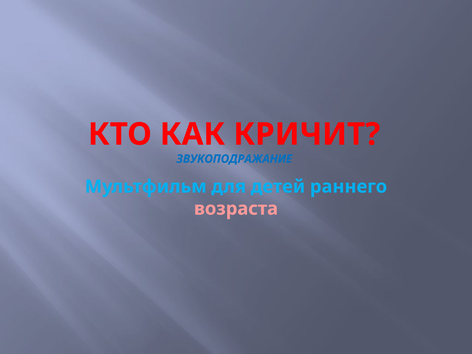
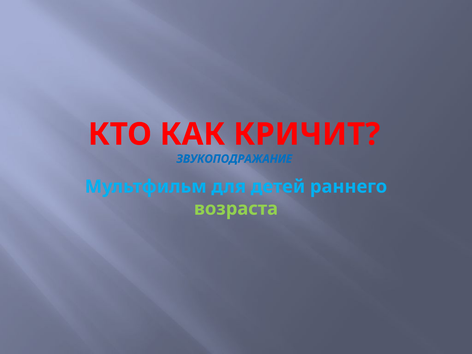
возраста colour: pink -> light green (236, 209)
